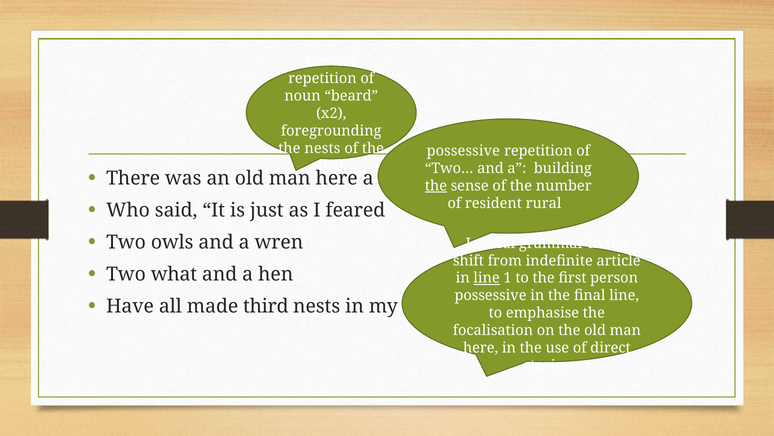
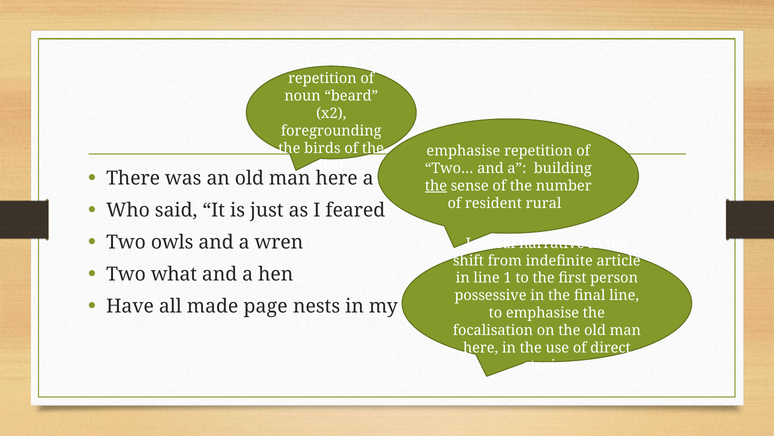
the nests: nests -> birds (322, 148)
possessive: possessive -> emphasise (463, 151)
grammar: grammar -> narrative (552, 243)
line underline: present -> none (487, 278)
third: third -> page (266, 306)
